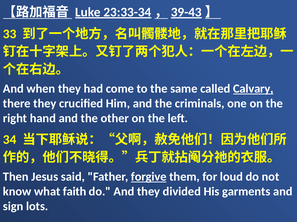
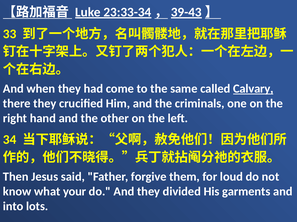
forgive underline: present -> none (149, 177)
faith: faith -> your (75, 192)
sign: sign -> into (13, 207)
